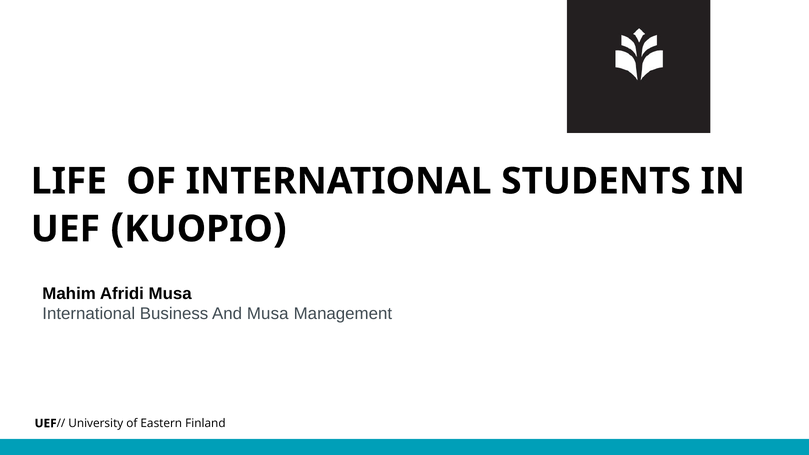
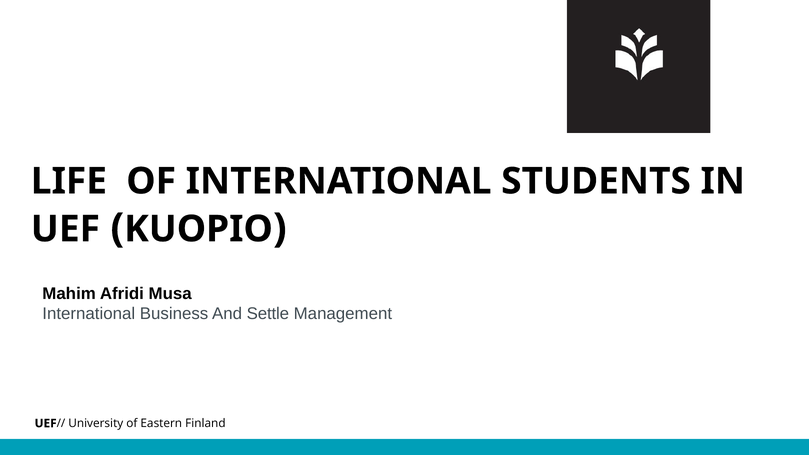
And Musa: Musa -> Settle (268, 314)
